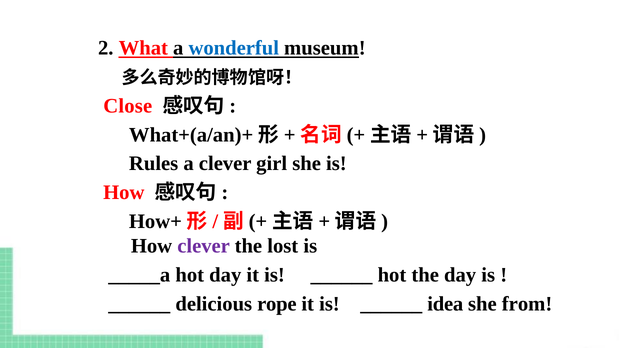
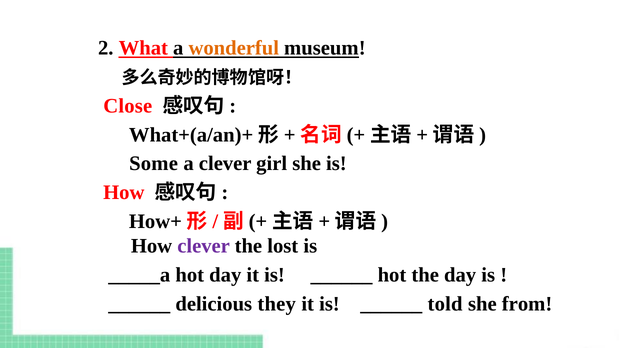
wonderful colour: blue -> orange (234, 48)
Rules: Rules -> Some (154, 164)
rope: rope -> they (277, 304)
idea: idea -> told (445, 304)
